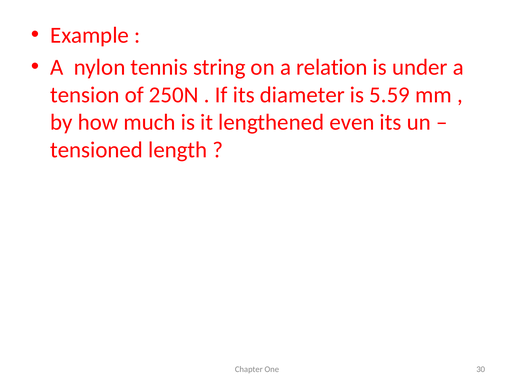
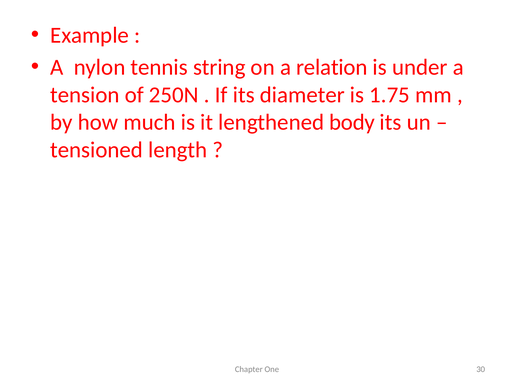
5.59: 5.59 -> 1.75 (390, 95)
even: even -> body (352, 122)
